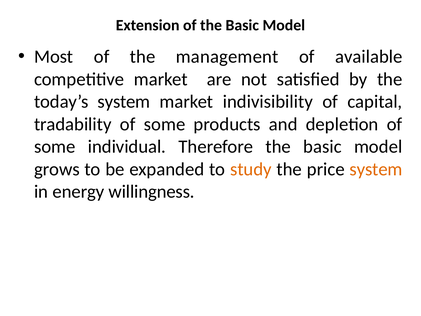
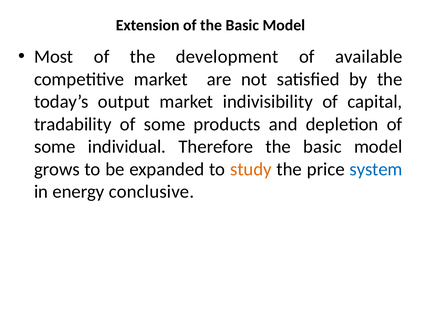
management: management -> development (227, 57)
today’s system: system -> output (124, 102)
system colour: orange -> blue (376, 169)
willingness: willingness -> conclusive (151, 191)
